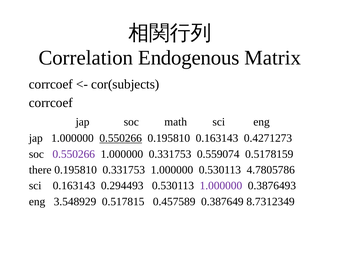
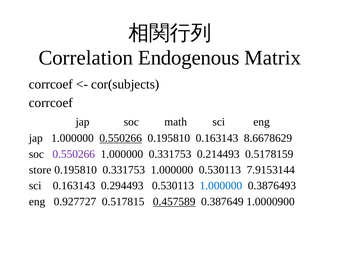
0.4271273: 0.4271273 -> 8.6678629 (268, 138)
0.559074: 0.559074 -> 0.214493 (218, 154)
there: there -> store (40, 170)
4.7805786: 4.7805786 -> 7.9153144 (271, 170)
1.000000 colour: purple -> blue (221, 186)
3.548929: 3.548929 -> 0.927727 (75, 202)
0.457589 underline: none -> present (174, 202)
8.7312349: 8.7312349 -> 1.0000900 (271, 202)
